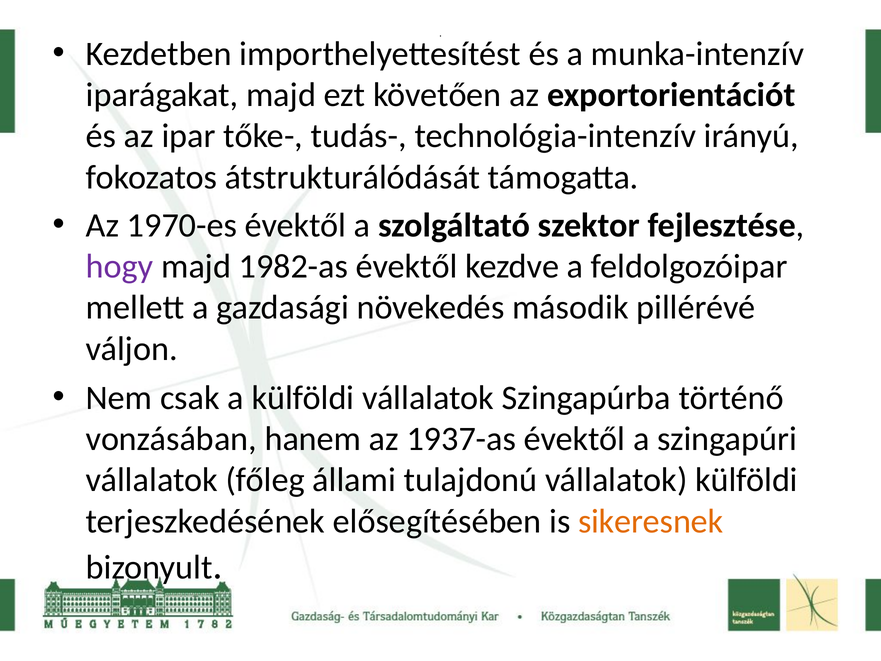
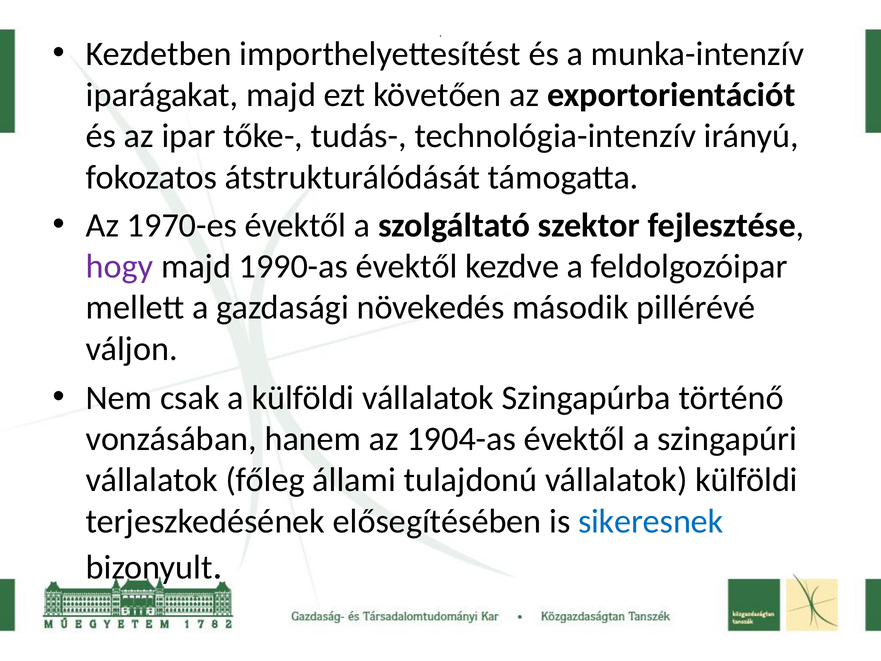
1982-as: 1982-as -> 1990-as (293, 266)
1937-as: 1937-as -> 1904-as (461, 439)
sikeresnek colour: orange -> blue (651, 521)
